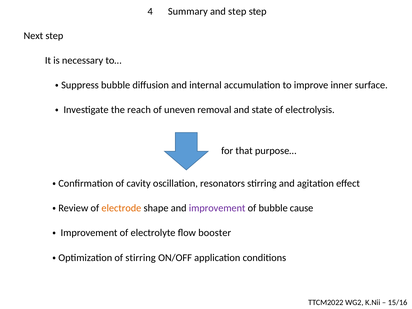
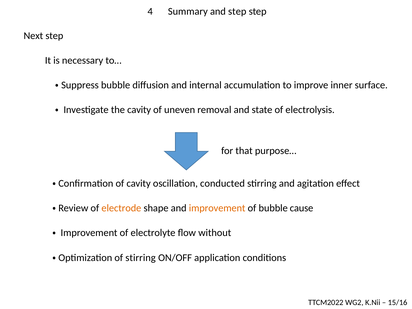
the reach: reach -> cavity (139, 110)
resonators: resonators -> conducted (222, 183)
improvement colour: purple -> orange (217, 208)
booster: booster -> without (215, 233)
